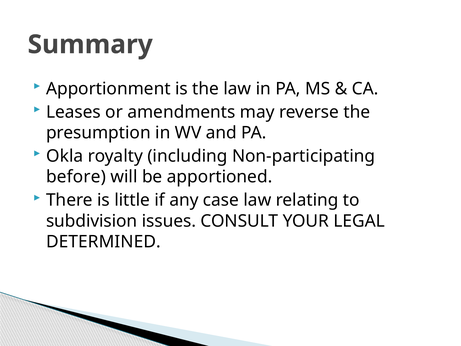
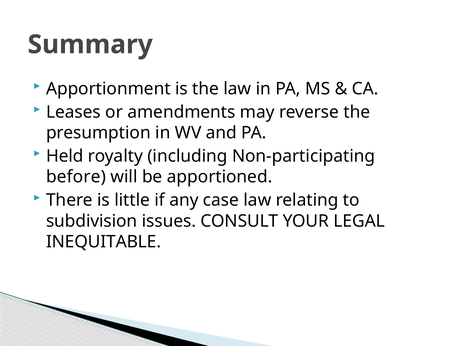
Okla: Okla -> Held (65, 156)
DETERMINED: DETERMINED -> INEQUITABLE (104, 242)
